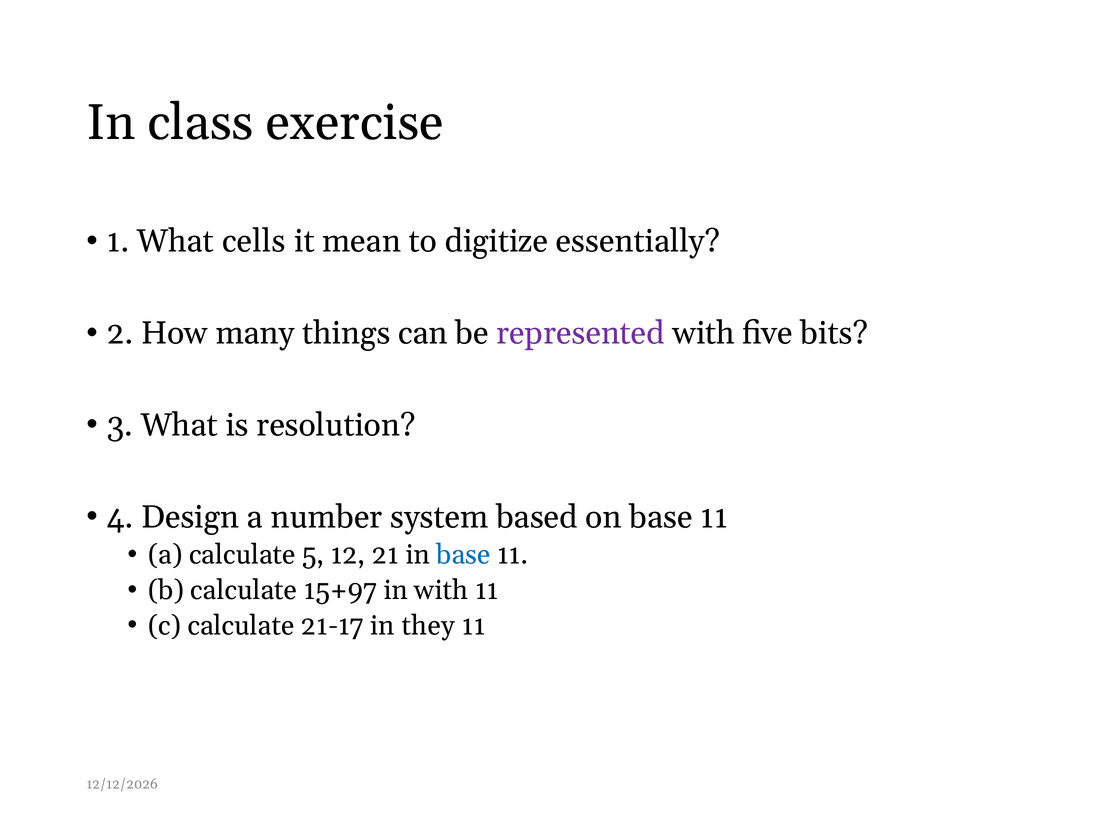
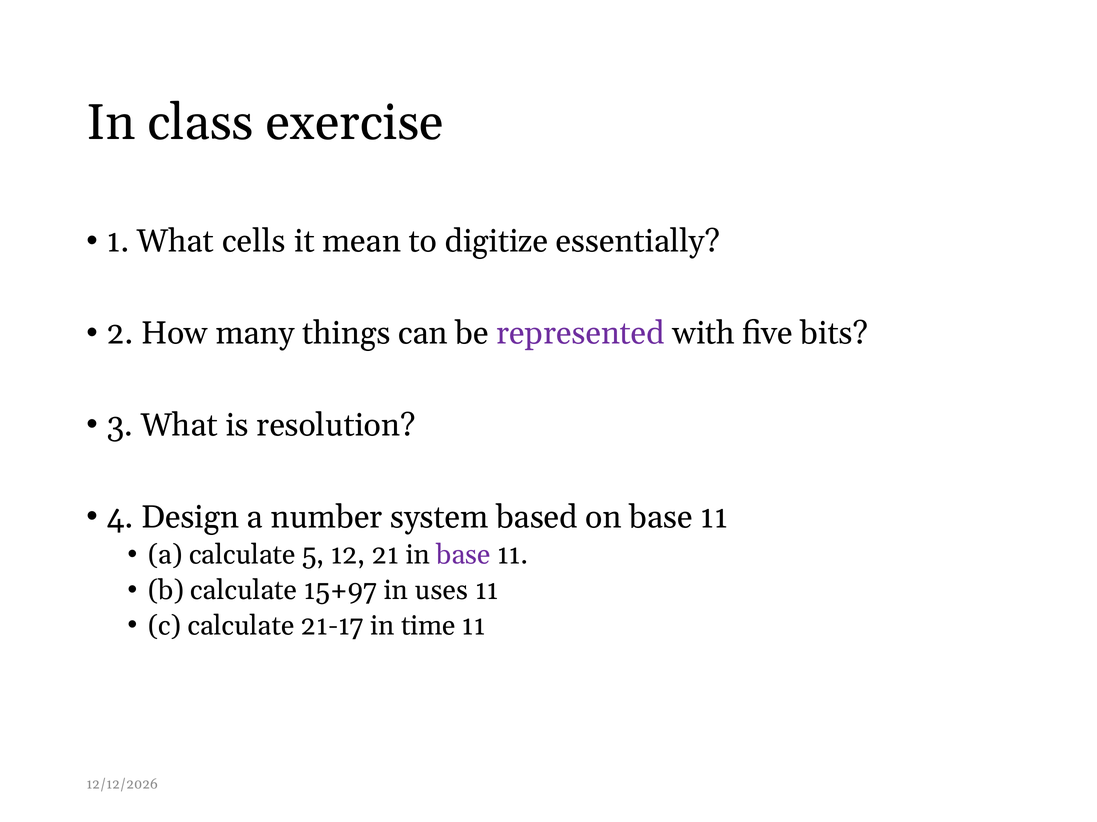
base colour: blue -> purple (463, 555)
in with: with -> uses (441, 591)
they: they -> time (428, 626)
